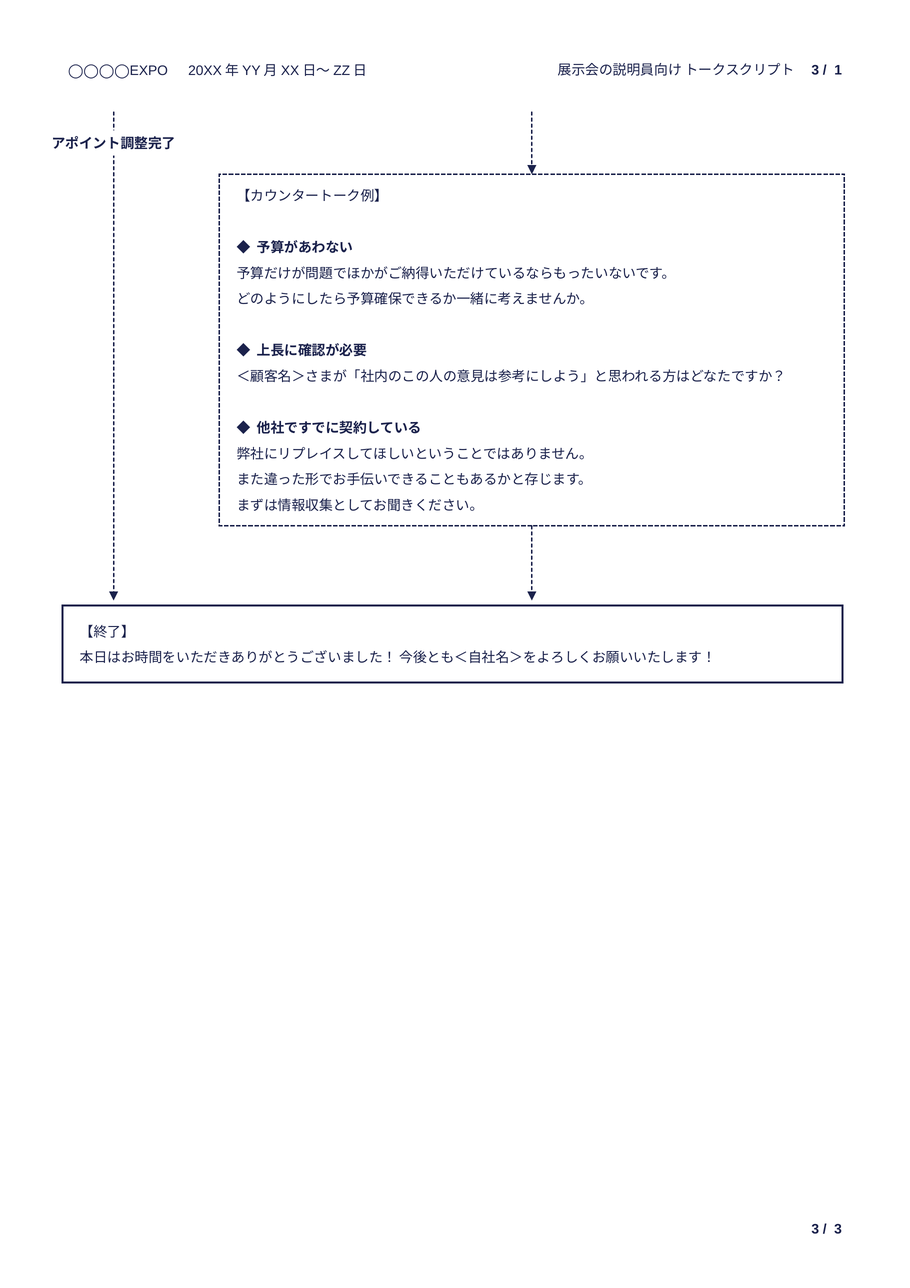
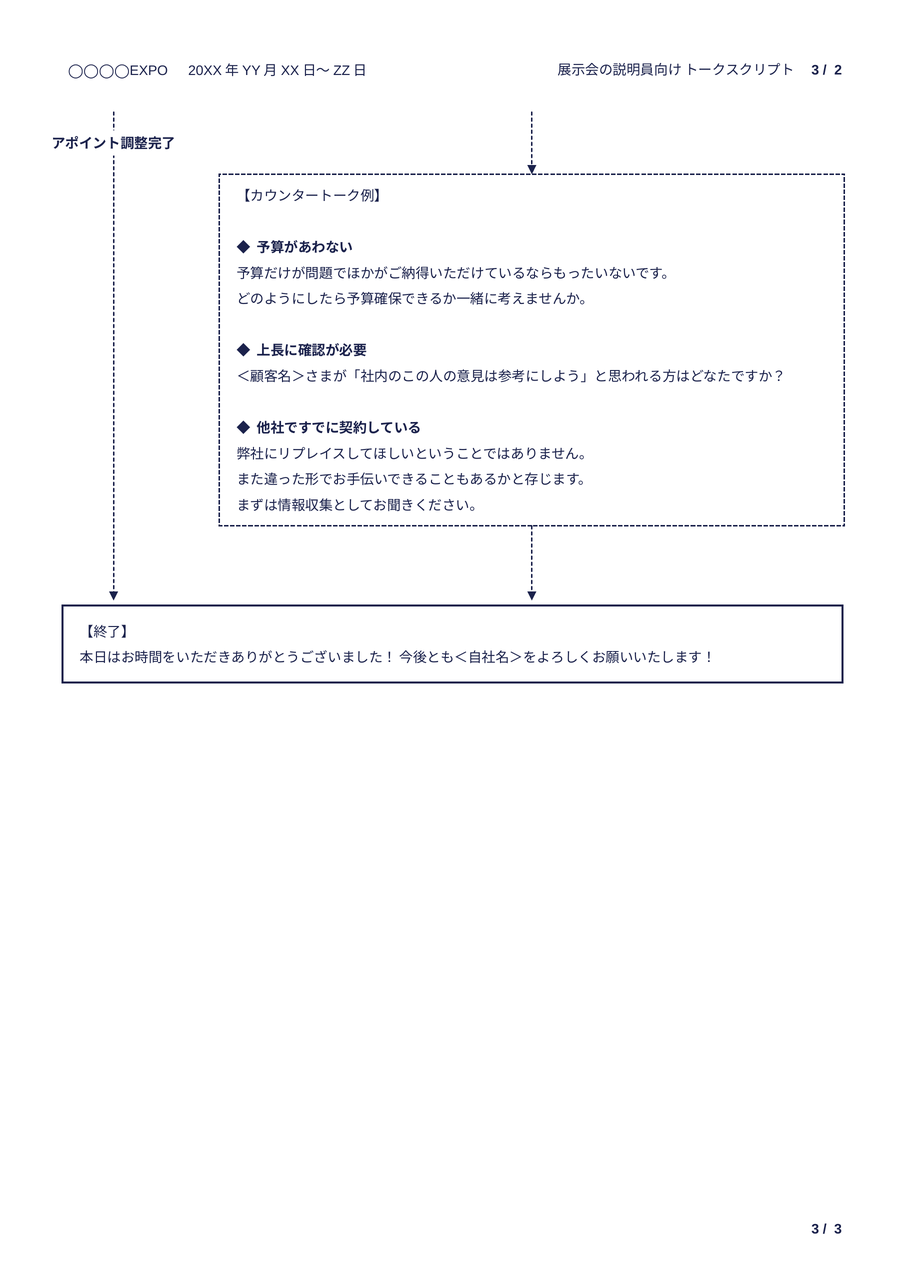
1: 1 -> 2 (838, 70)
